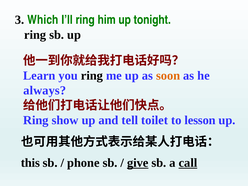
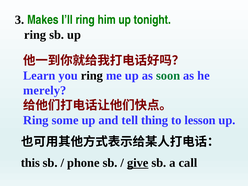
Which: Which -> Makes (43, 20)
soon colour: orange -> green (168, 76)
always: always -> merely (45, 90)
show: show -> some (65, 120)
toilet: toilet -> thing (155, 120)
call underline: present -> none (188, 163)
